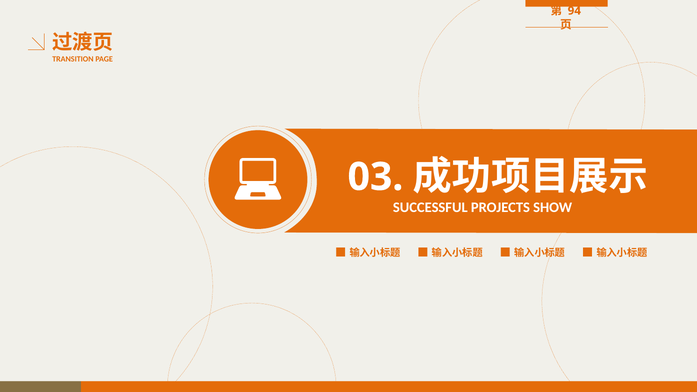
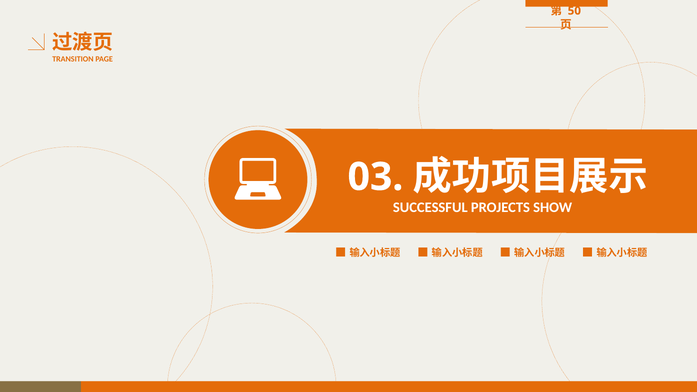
94: 94 -> 50 (574, 11)
